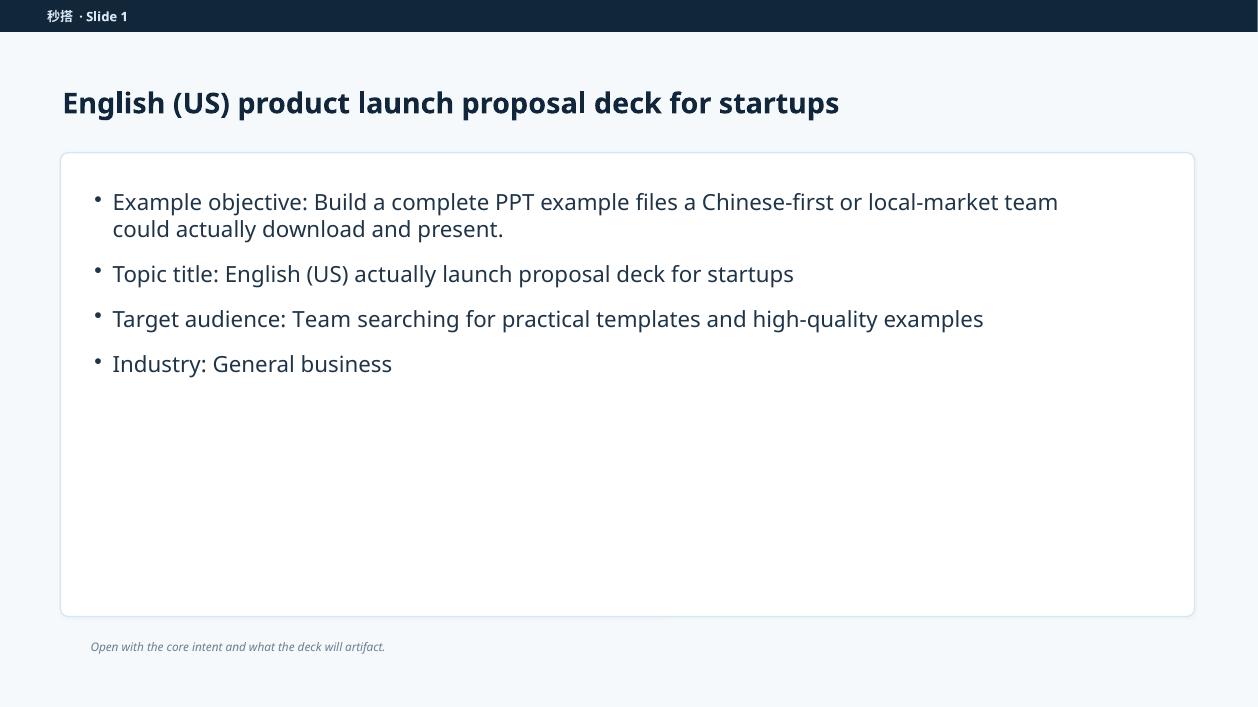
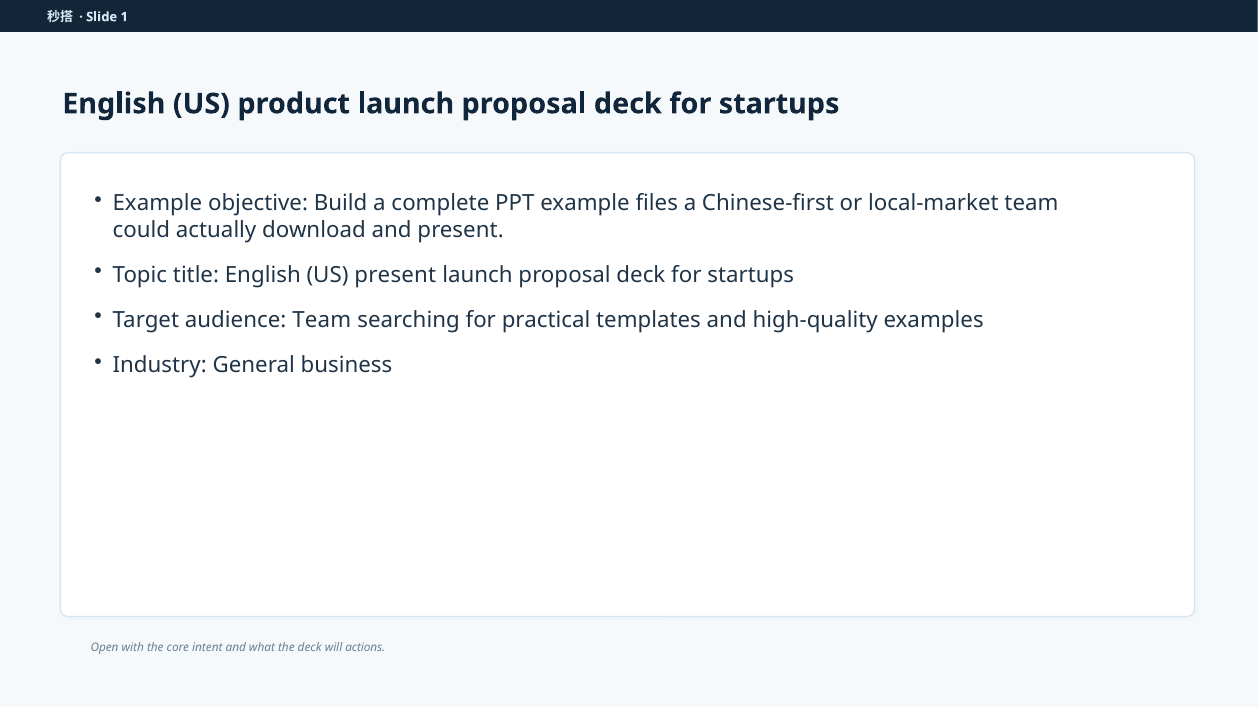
US actually: actually -> present (395, 275)
artifact: artifact -> actions (365, 648)
